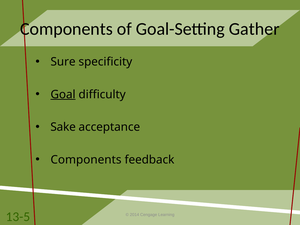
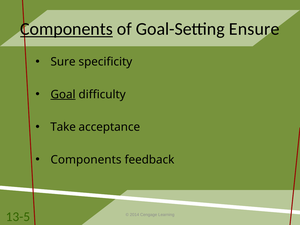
Components underline: none -> present (67, 29)
Gather: Gather -> Ensure (254, 29)
Sake: Sake -> Take (63, 127)
